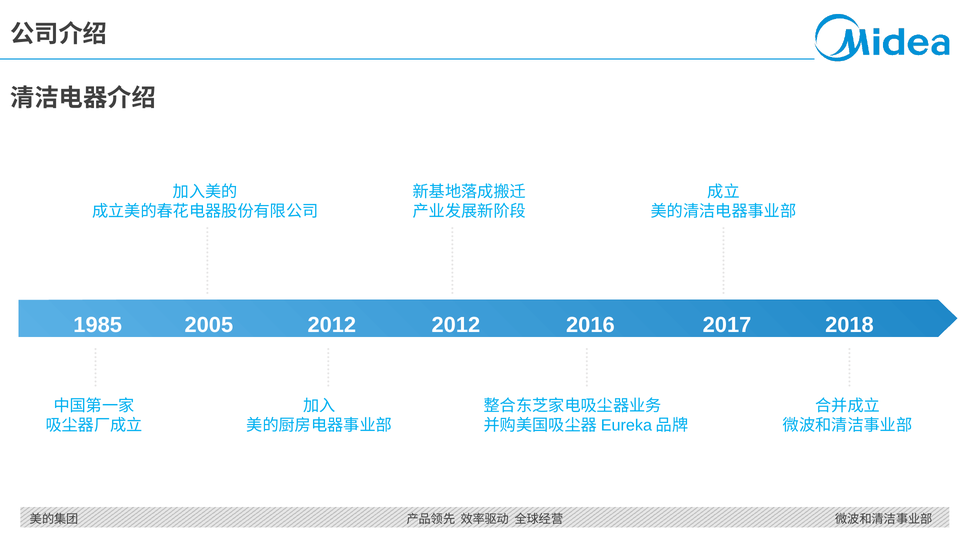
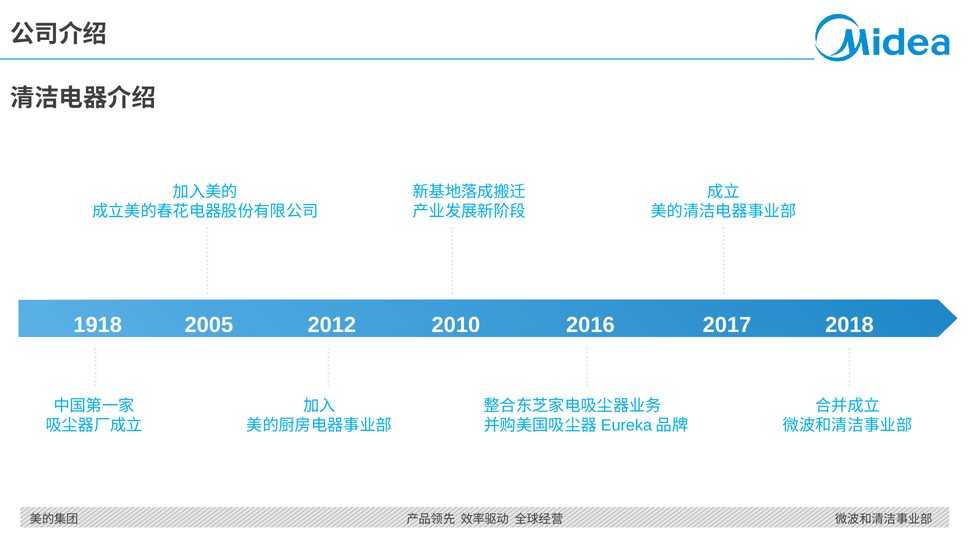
1985: 1985 -> 1918 (98, 325)
2012: 2012 -> 2010 (456, 325)
